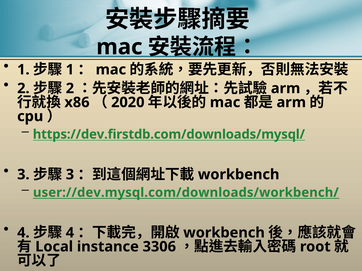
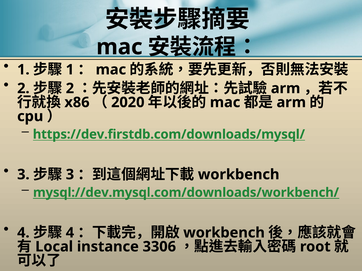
user://dev.mysql.com/downloads/workbench/: user://dev.mysql.com/downloads/workbench/ -> mysql://dev.mysql.com/downloads/workbench/ (186, 193)
